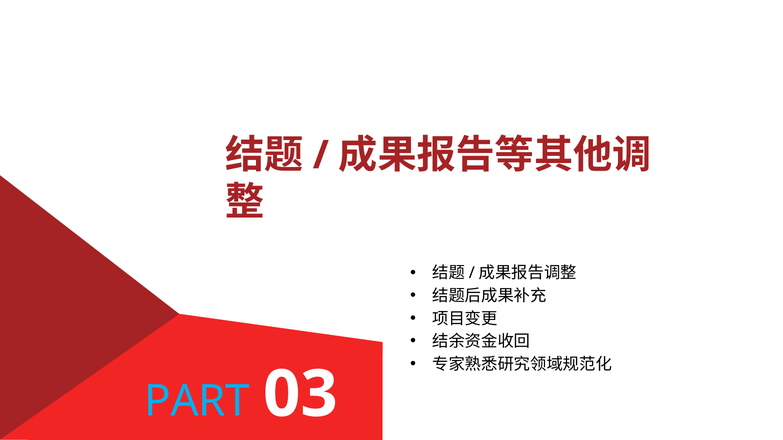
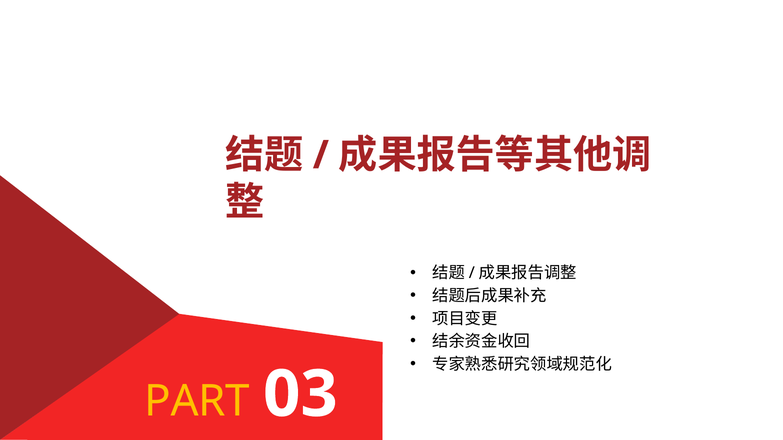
PART colour: light blue -> yellow (197, 402)
